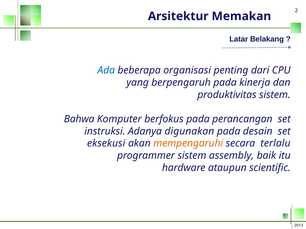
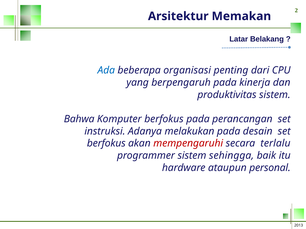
digunakan: digunakan -> melakukan (189, 131)
eksekusi: eksekusi -> berfokus (106, 144)
mempengaruhi colour: orange -> red (188, 144)
assembly: assembly -> sehingga (231, 156)
scientific: scientific -> personal (270, 168)
